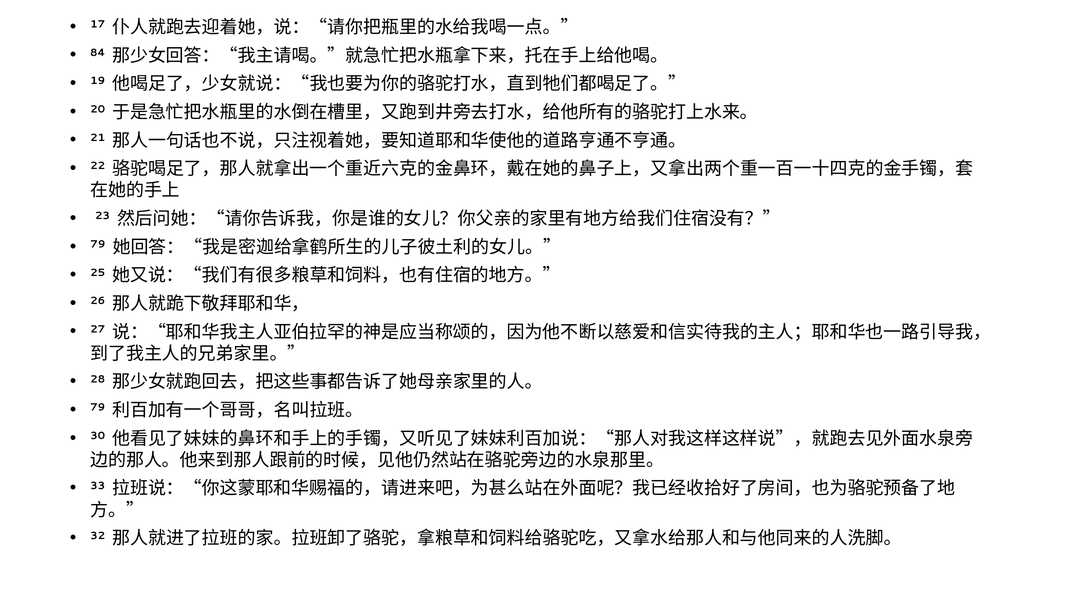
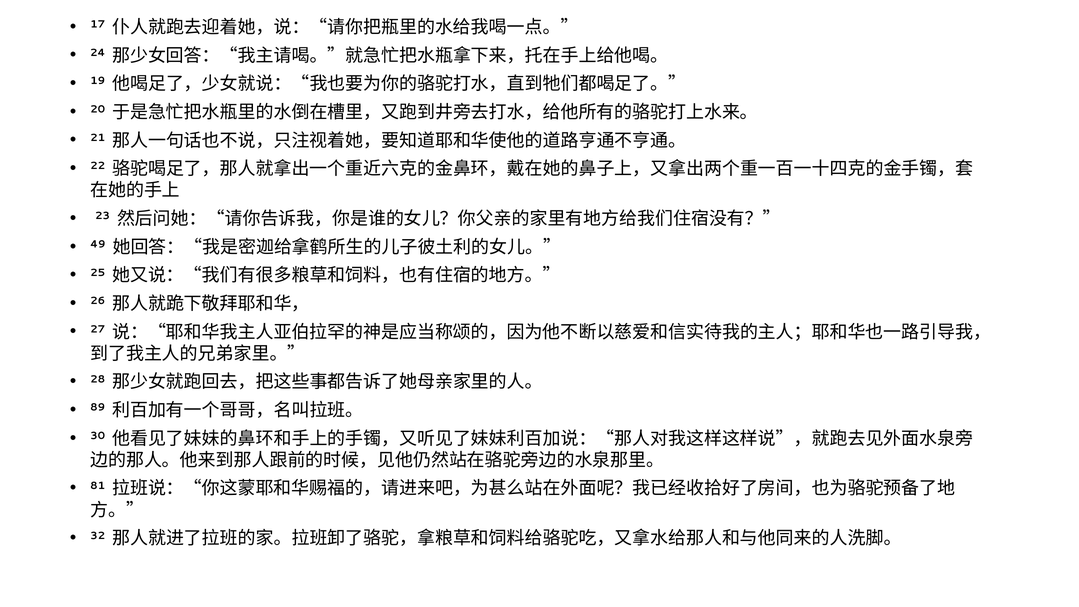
84: 84 -> 24 (98, 53)
79: 79 -> 49 (98, 244)
79: 79 -> 89 (98, 407)
33: 33 -> 81 (98, 486)
